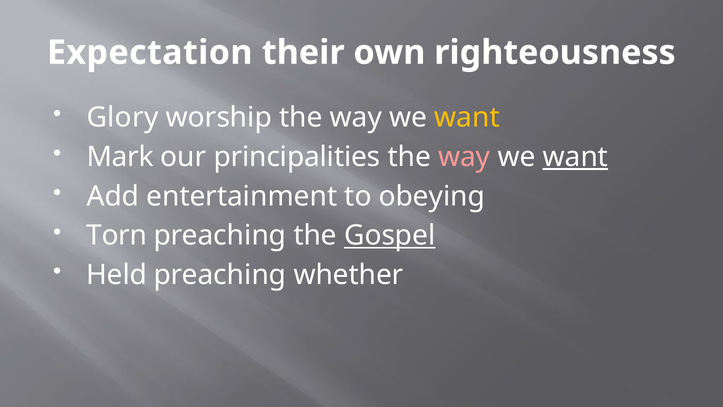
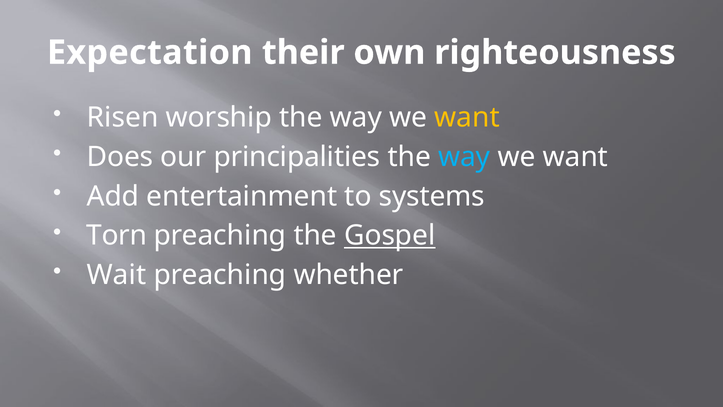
Glory: Glory -> Risen (123, 117)
Mark: Mark -> Does (120, 157)
way colour: pink -> light blue (464, 157)
want underline: present -> none (575, 157)
obeying: obeying -> systems (432, 196)
Held: Held -> Wait (116, 275)
